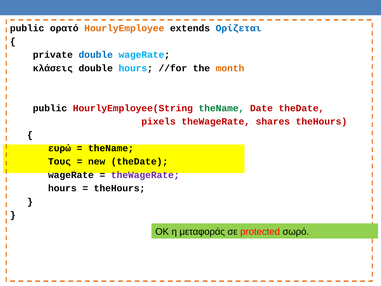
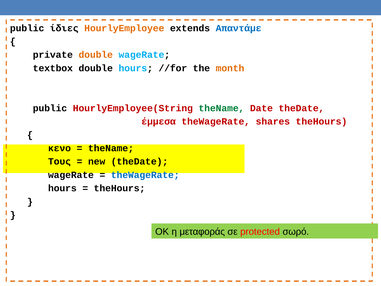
ορατό: ορατό -> ίδιες (64, 28)
Ορίζεται: Ορίζεται -> Απαντάμε (239, 28)
double colour: blue -> orange (96, 55)
κλάσεις: κλάσεις -> textbox (53, 68)
pixels: pixels -> έμμεσα (159, 121)
ευρώ: ευρώ -> κενο (60, 148)
theWageRate colour: purple -> blue (145, 175)
